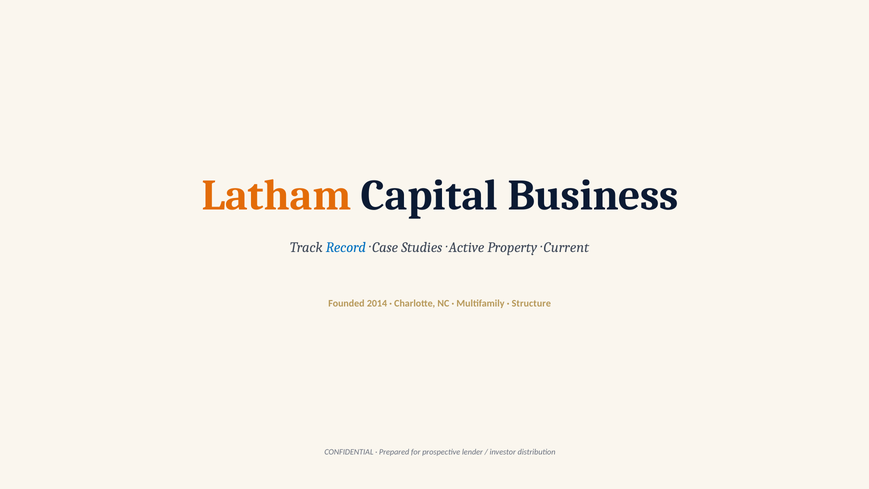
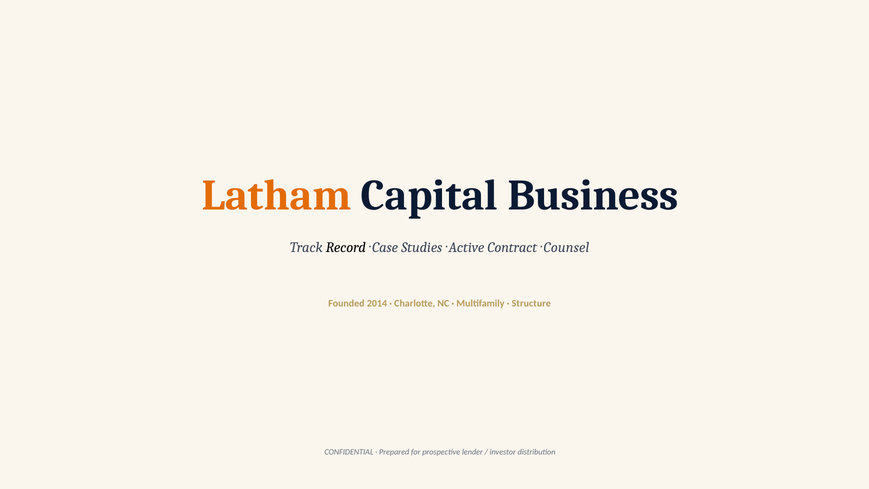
Record colour: blue -> black (346, 248)
Property: Property -> Contract (512, 248)
Current: Current -> Counsel (566, 248)
